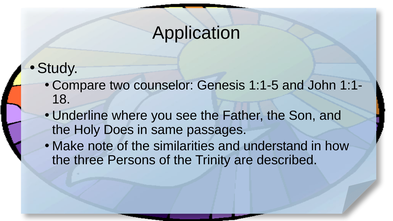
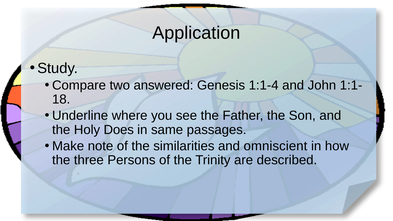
counselor: counselor -> answered (163, 85)
1:1-5: 1:1-5 -> 1:1-4 (264, 85)
understand: understand -> omniscient (275, 146)
